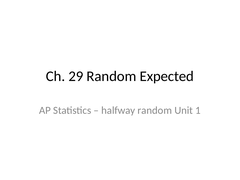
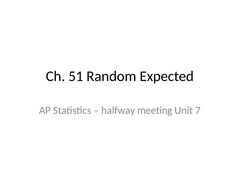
29: 29 -> 51 (76, 76)
halfway random: random -> meeting (155, 110)
1: 1 -> 7 (198, 110)
